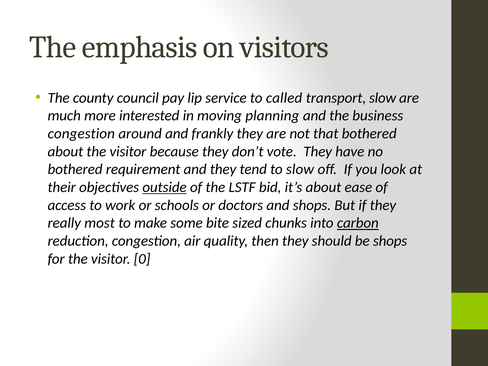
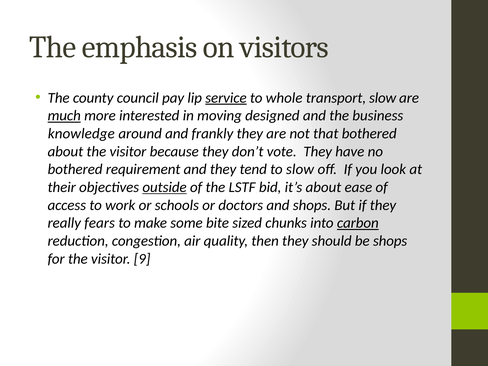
service underline: none -> present (226, 98)
called: called -> whole (284, 98)
much underline: none -> present (64, 116)
planning: planning -> designed (272, 116)
congestion: congestion -> knowledge (81, 134)
most: most -> fears (100, 223)
0: 0 -> 9 (142, 259)
